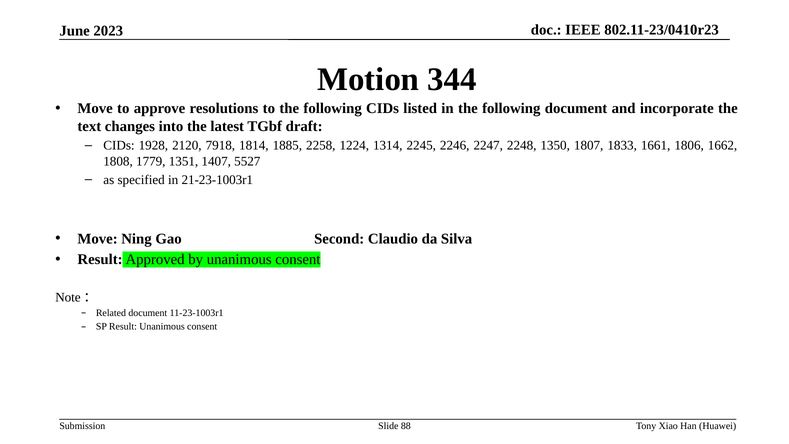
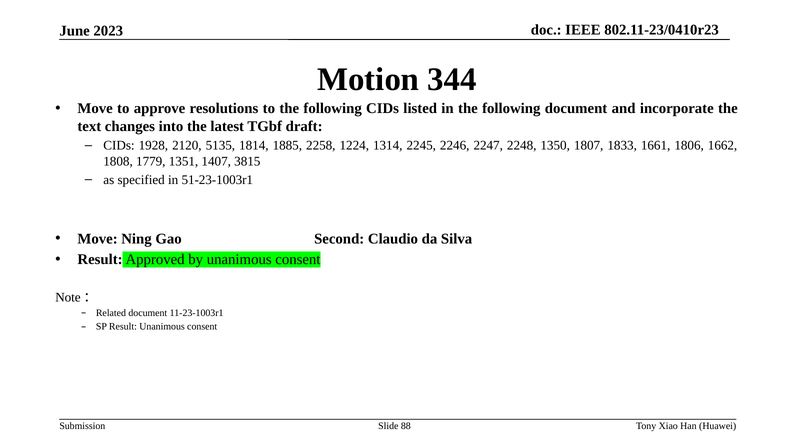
7918: 7918 -> 5135 (220, 146)
5527: 5527 -> 3815 (247, 161)
21-23-1003r1: 21-23-1003r1 -> 51-23-1003r1 (217, 180)
